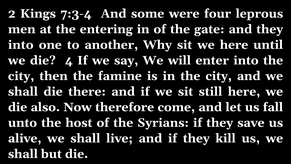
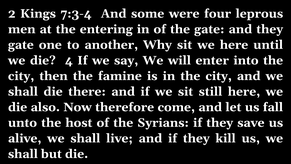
into: into -> gate (21, 45)
